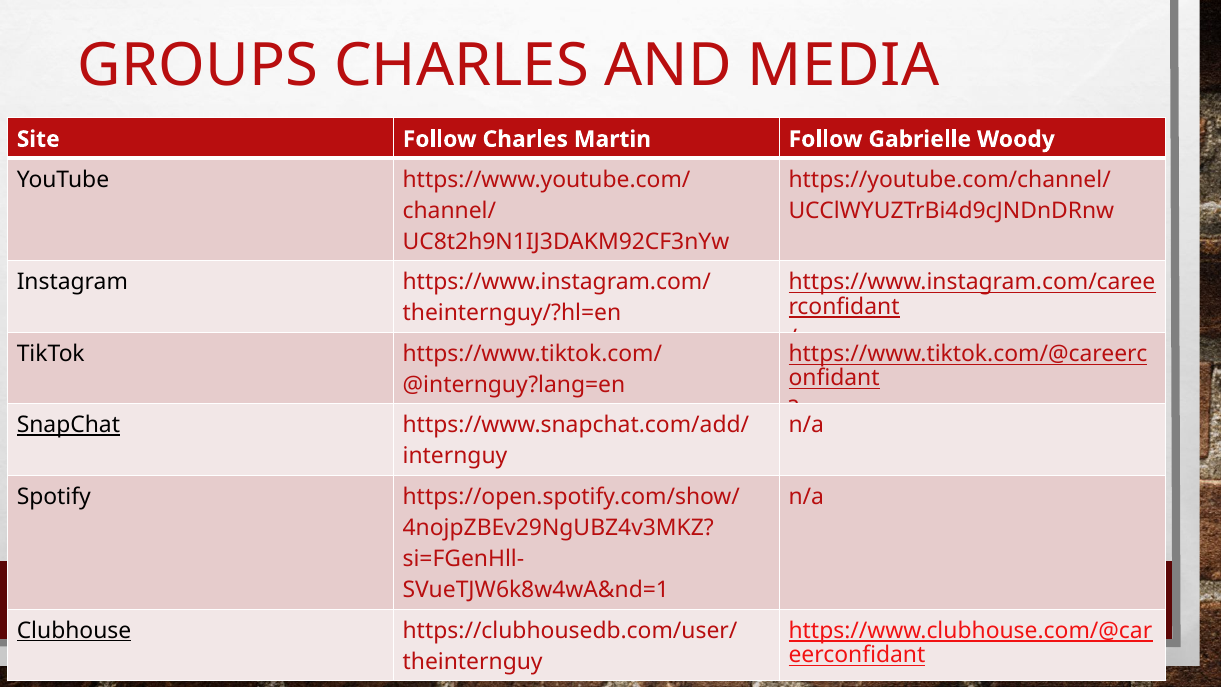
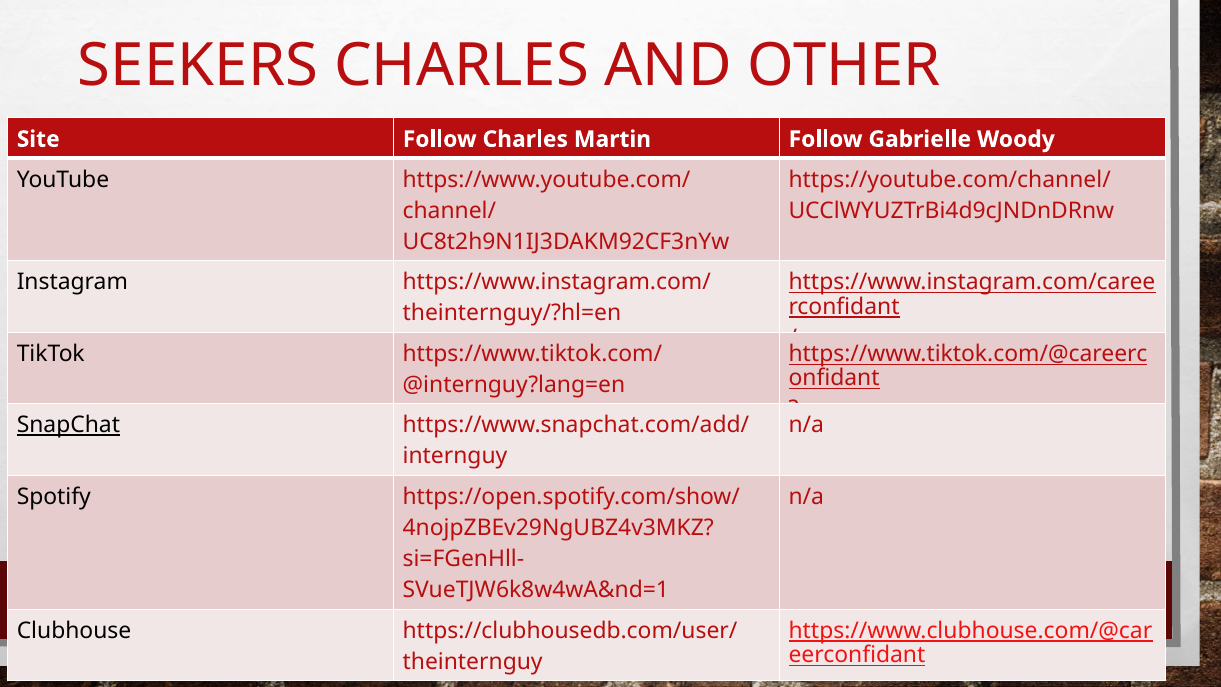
GROUPS: GROUPS -> SEEKERS (198, 66)
MEDIA: MEDIA -> OTHER (844, 66)
Clubhouse underline: present -> none (74, 630)
